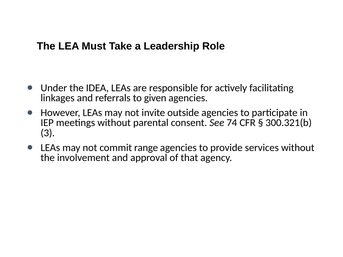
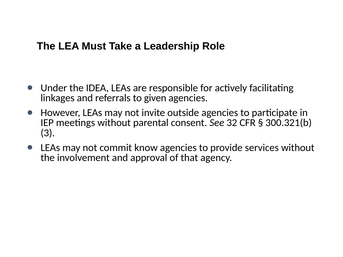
74: 74 -> 32 (232, 123)
range: range -> know (146, 148)
